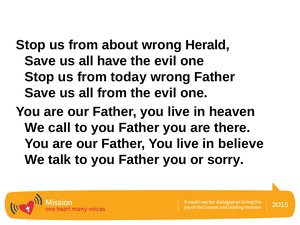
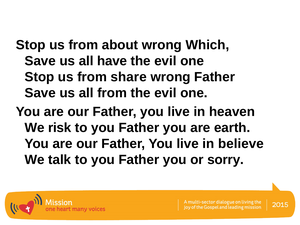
Herald: Herald -> Which (207, 45)
today: today -> share (129, 77)
call: call -> risk (60, 128)
there: there -> earth (232, 128)
